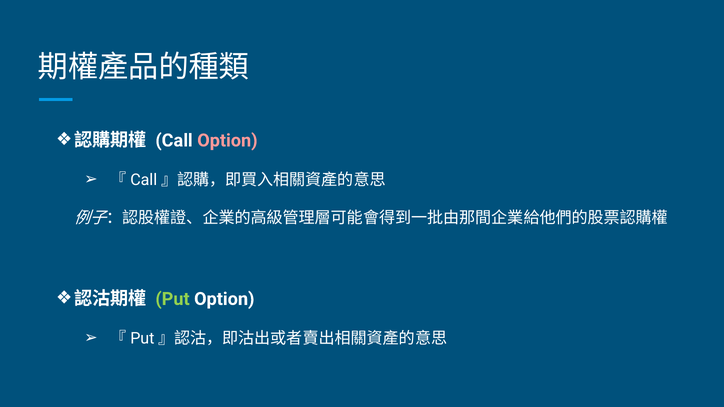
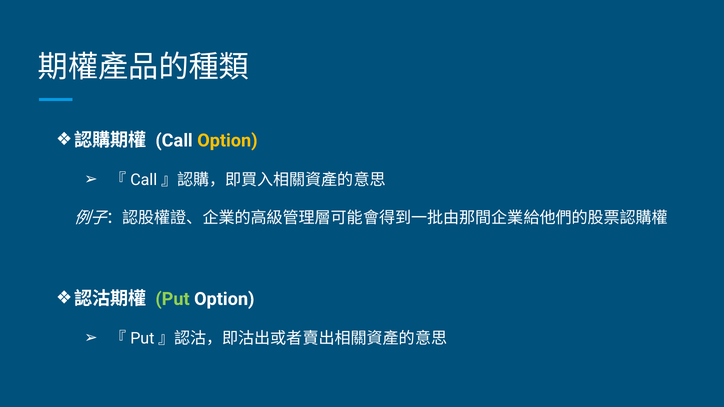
Option colour: pink -> yellow (227, 141)
